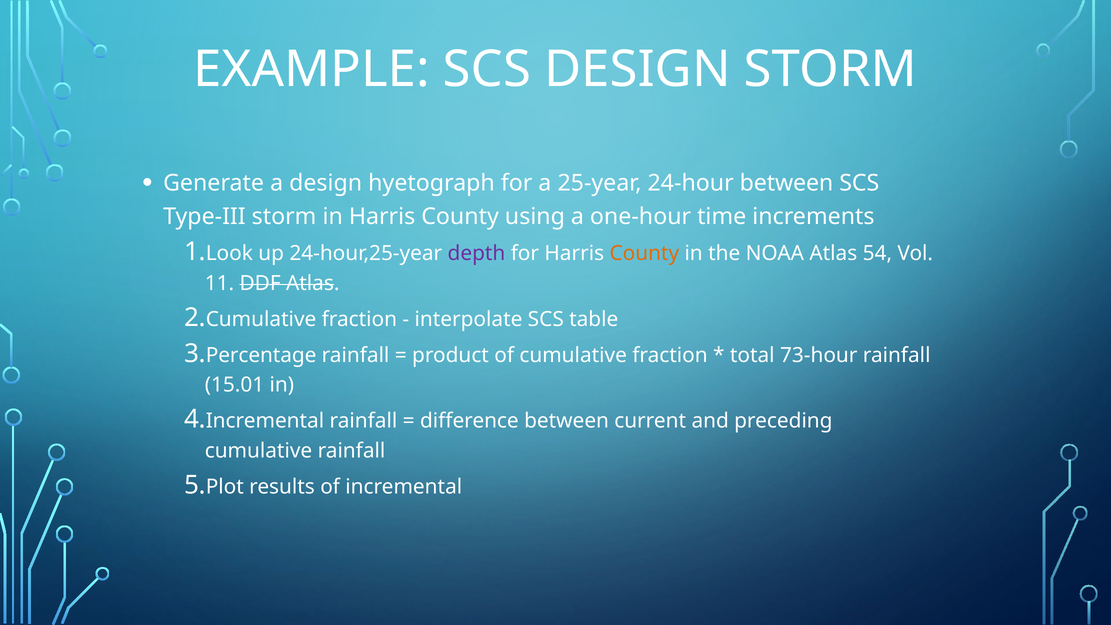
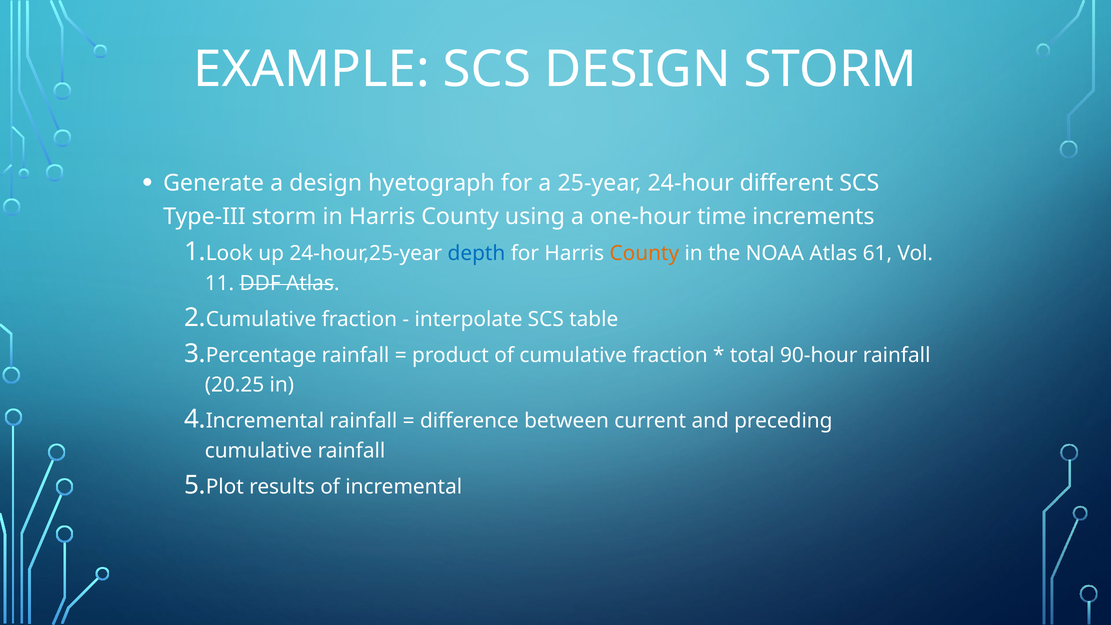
24-hour between: between -> different (786, 183)
depth colour: purple -> blue (476, 254)
54: 54 -> 61 (877, 254)
73-hour: 73-hour -> 90-hour (819, 355)
15.01: 15.01 -> 20.25 (235, 385)
